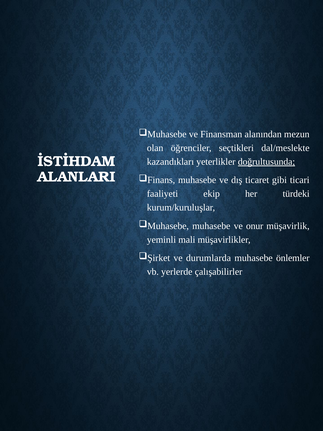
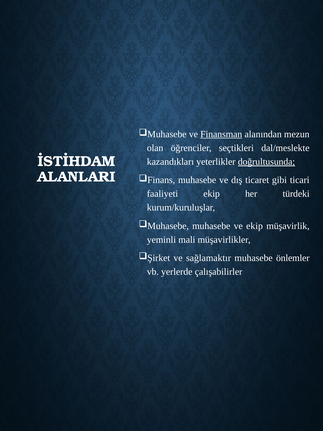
Finansman underline: none -> present (221, 134)
ve onur: onur -> ekip (255, 226)
durumlarda: durumlarda -> sağlamaktır (209, 258)
